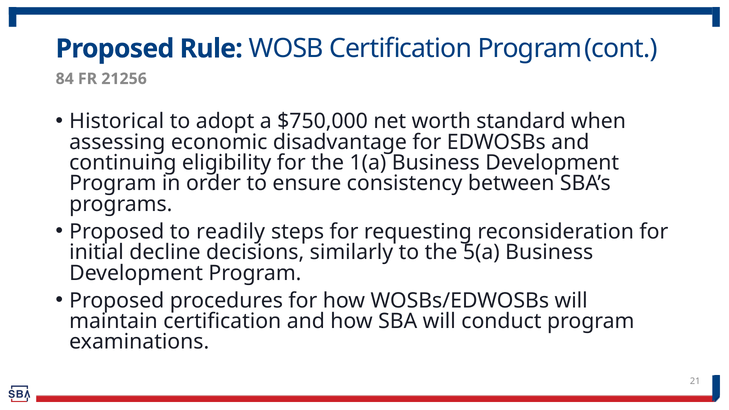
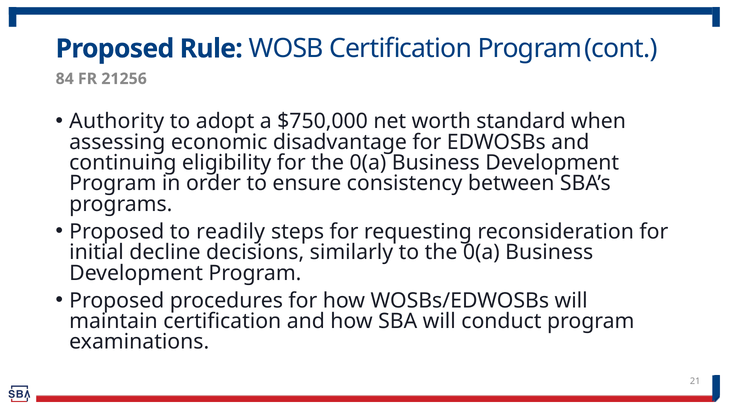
Historical: Historical -> Authority (117, 121)
for the 1(a: 1(a -> 0(a (368, 163)
to the 5(a: 5(a -> 0(a (481, 252)
